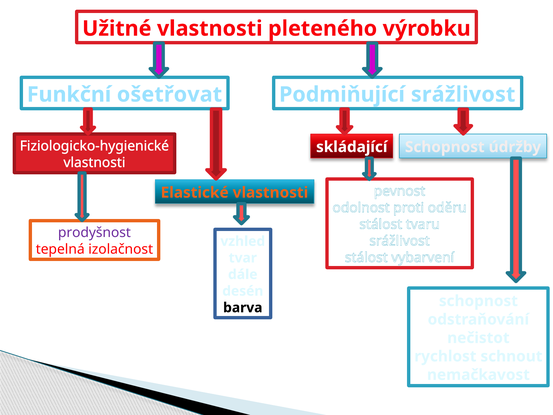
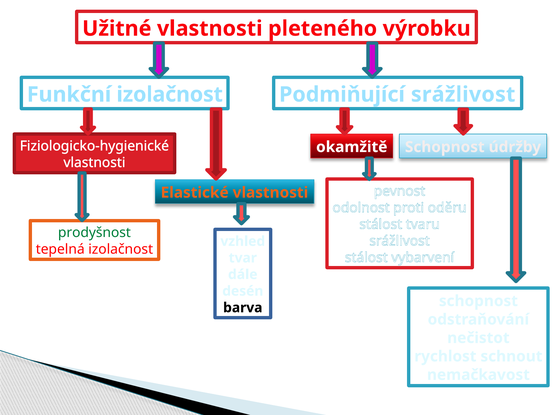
Funkční ošetřovat: ošetřovat -> izolačnost (170, 94)
skládající: skládající -> okamžitě (352, 147)
prodyšnost colour: purple -> green (94, 232)
